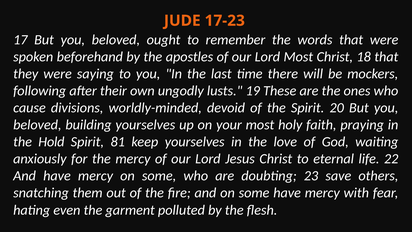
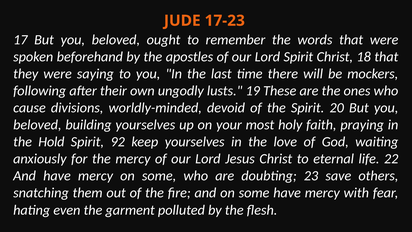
Lord Most: Most -> Spirit (298, 57)
81: 81 -> 92 (118, 142)
